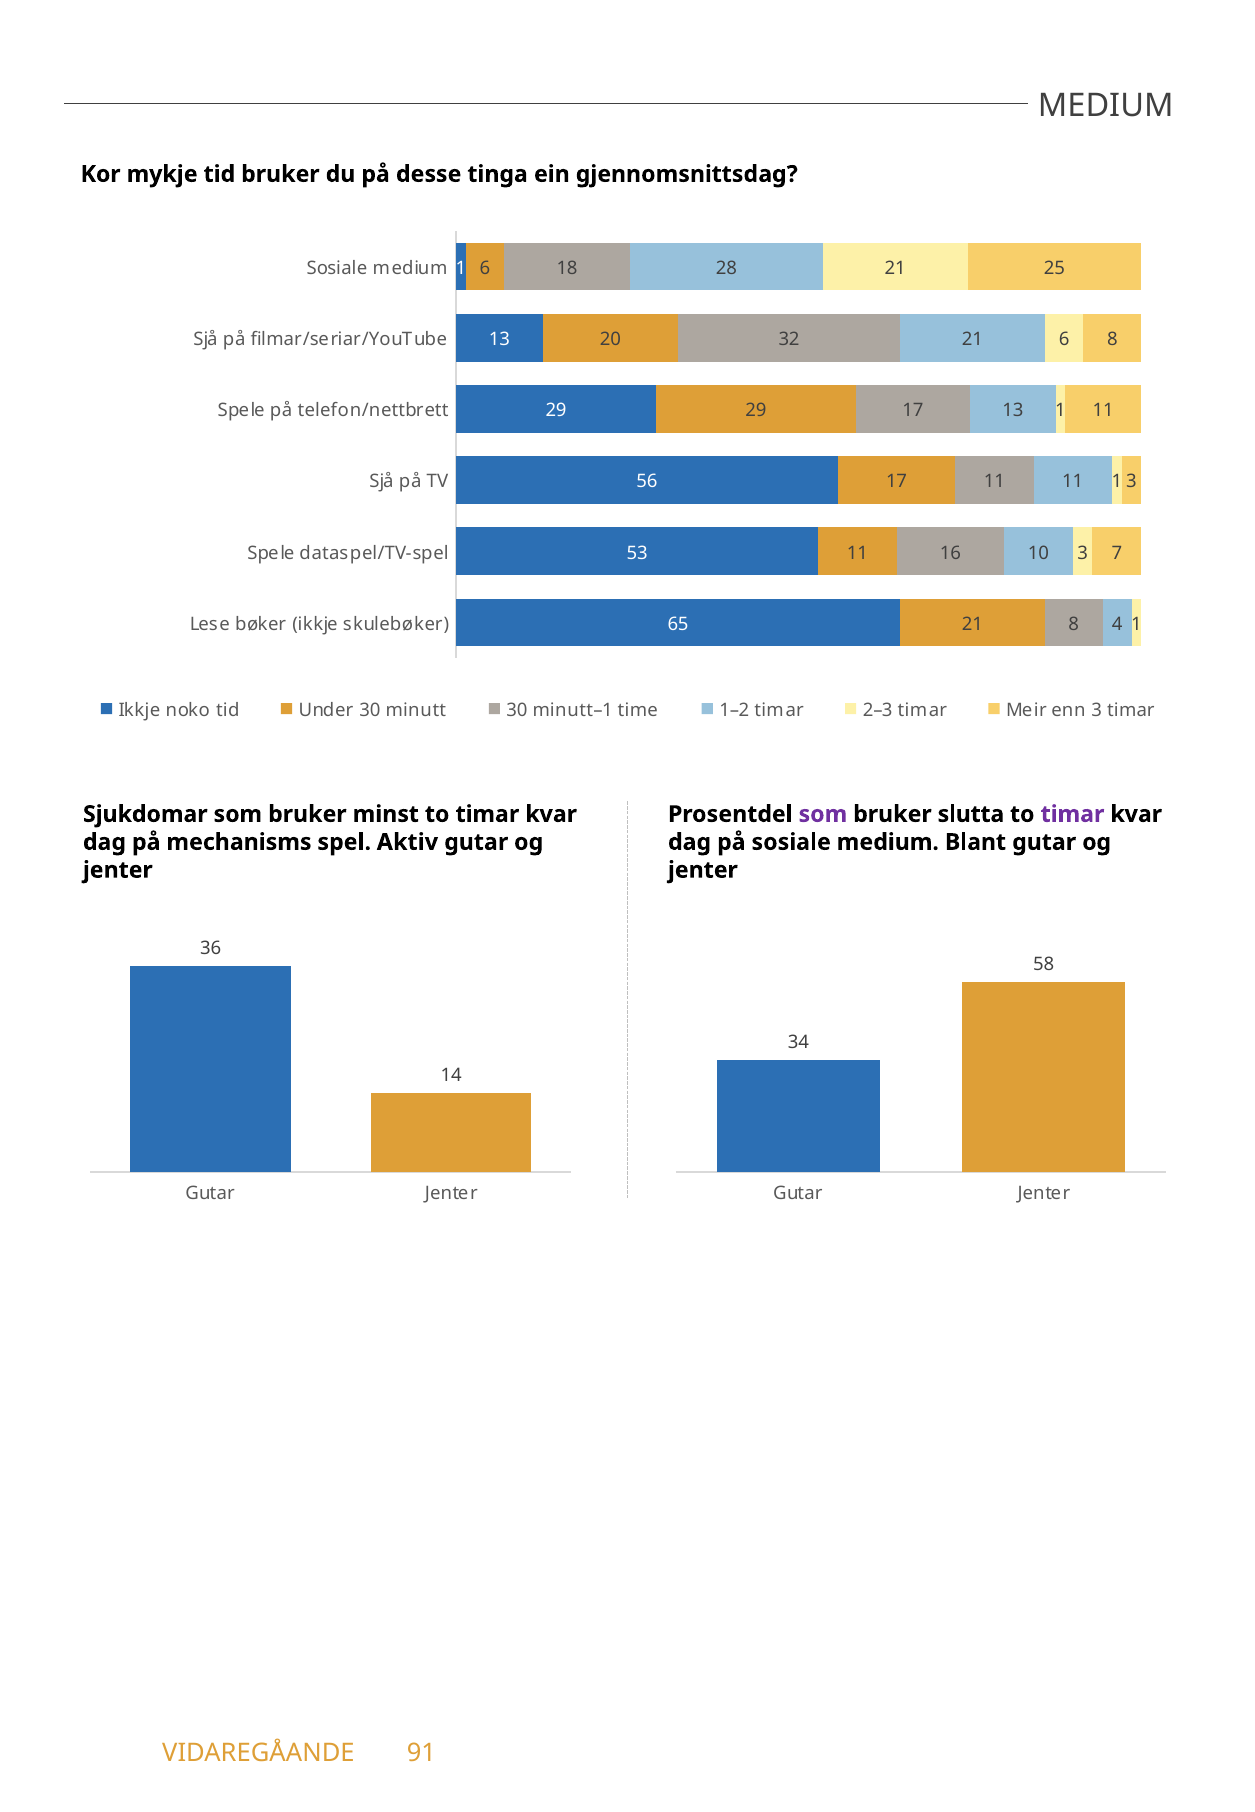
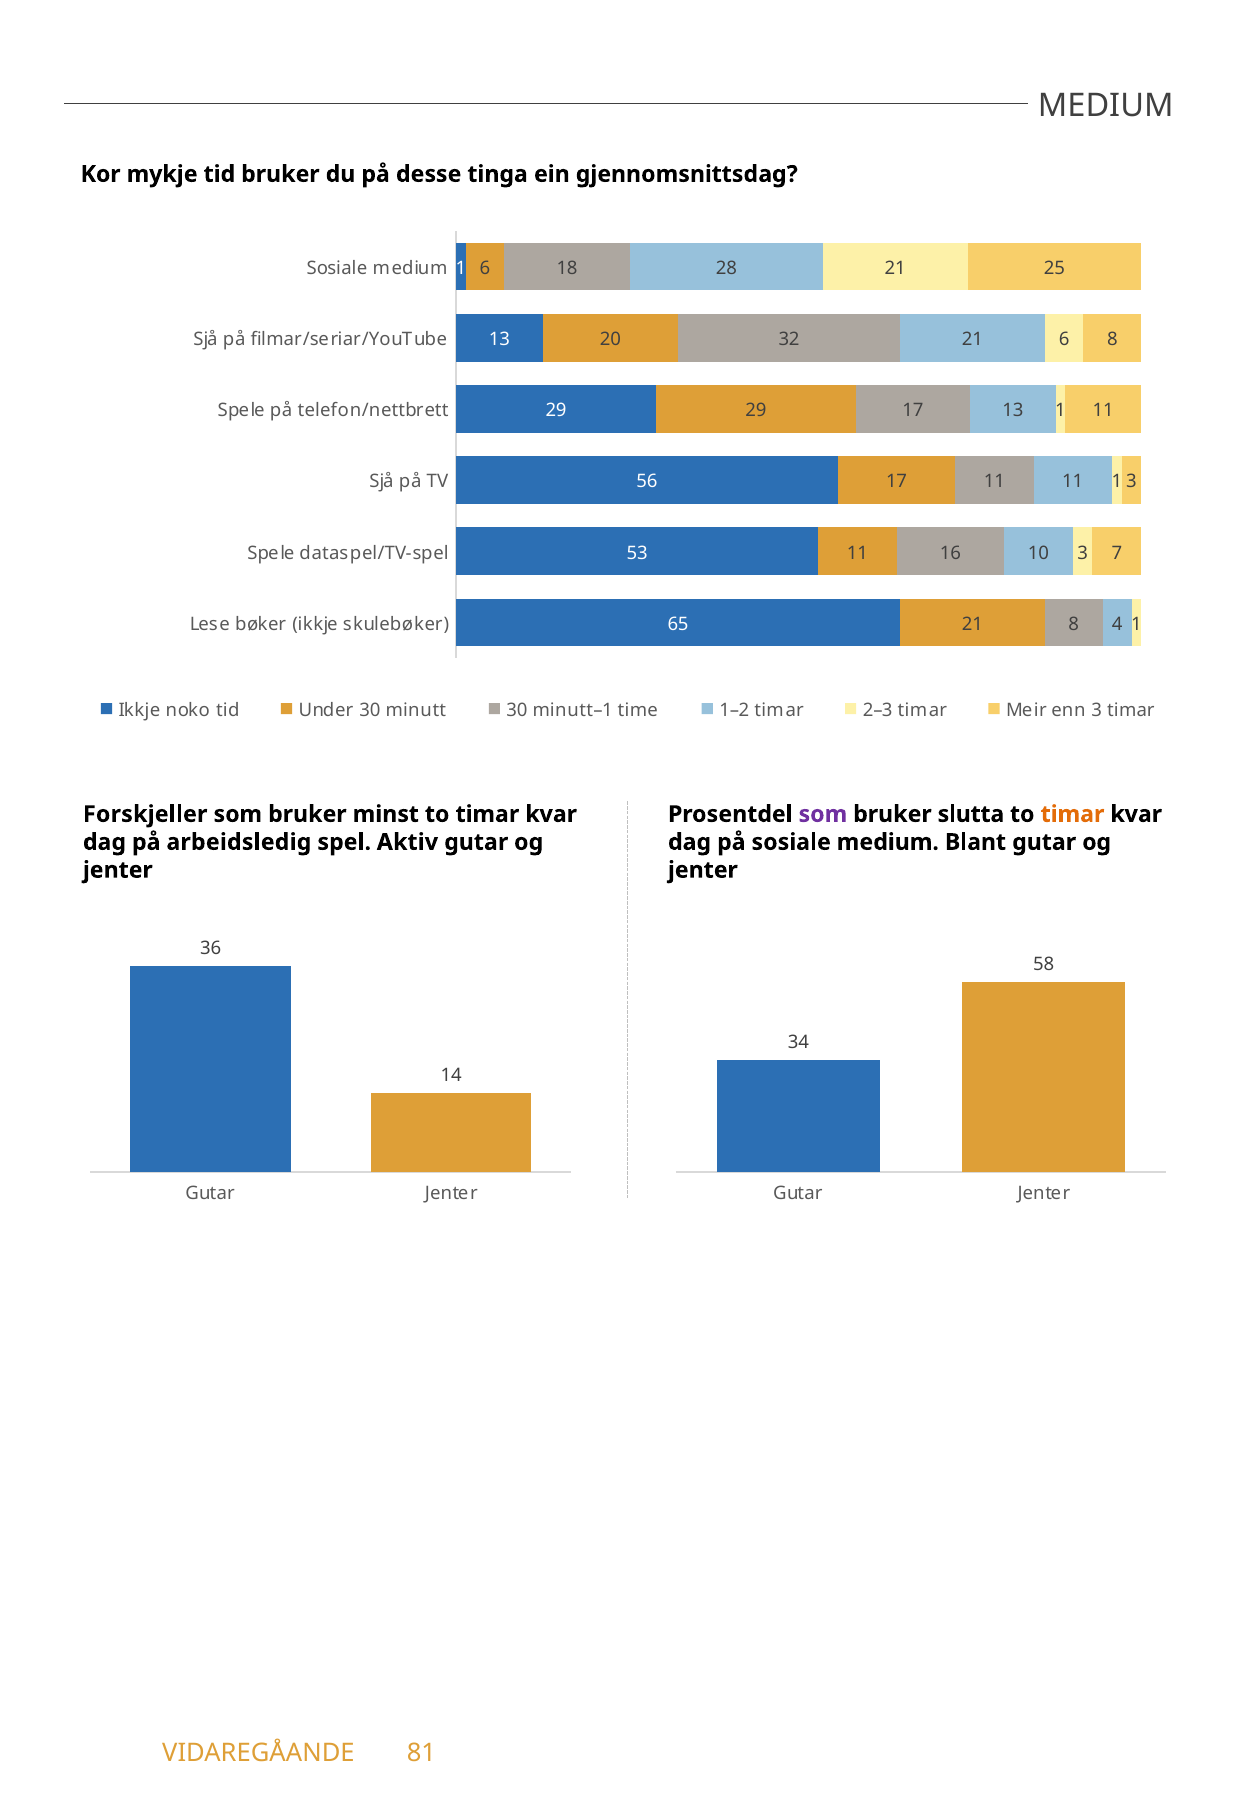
Sjukdomar: Sjukdomar -> Forskjeller (145, 815)
timar colour: purple -> orange (1073, 815)
mechanisms: mechanisms -> arbeidsledig (239, 842)
91: 91 -> 81 (421, 1754)
